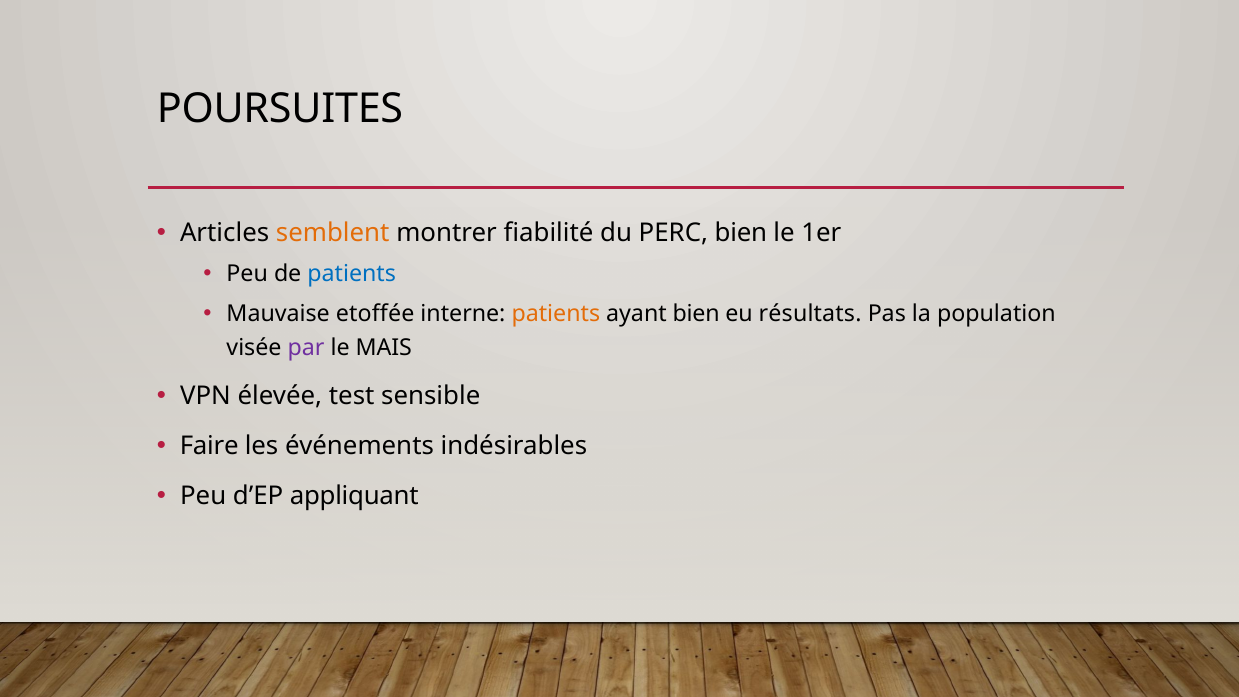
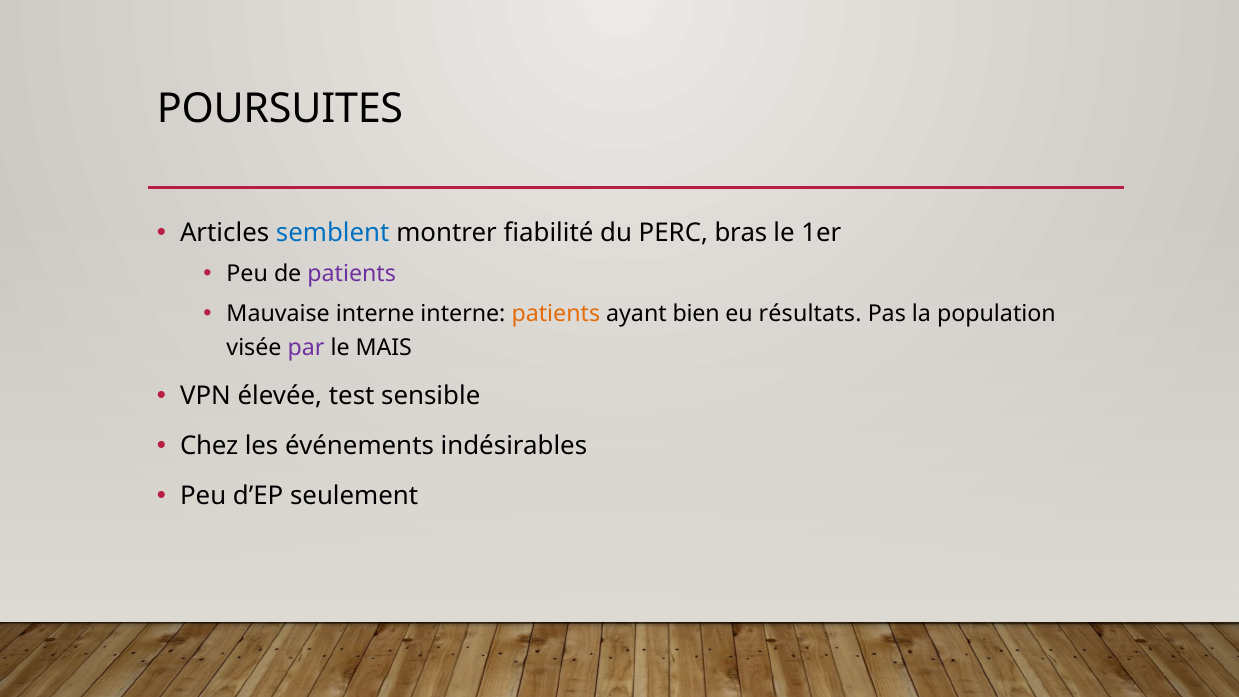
semblent colour: orange -> blue (333, 233)
PERC bien: bien -> bras (741, 233)
patients colour: blue -> purple (352, 274)
Mauvaise etoffée: etoffée -> interne (375, 314)
Faire: Faire -> Chez (209, 446)
appliquant: appliquant -> seulement (354, 496)
